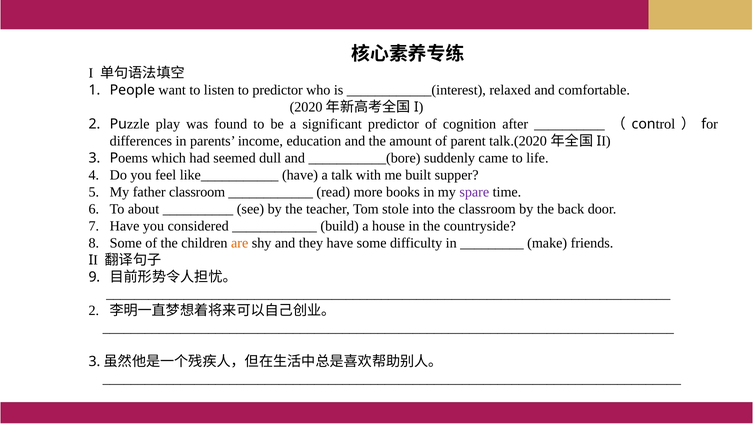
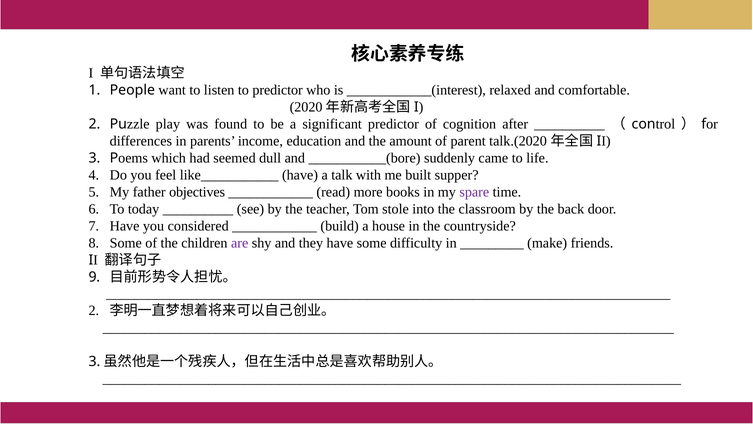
father classroom: classroom -> objectives (197, 192)
about: about -> today (144, 209)
are colour: orange -> purple (240, 243)
